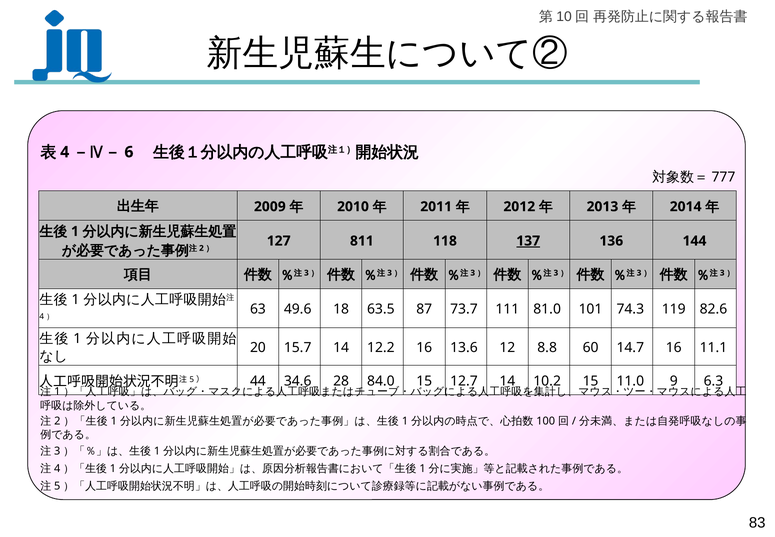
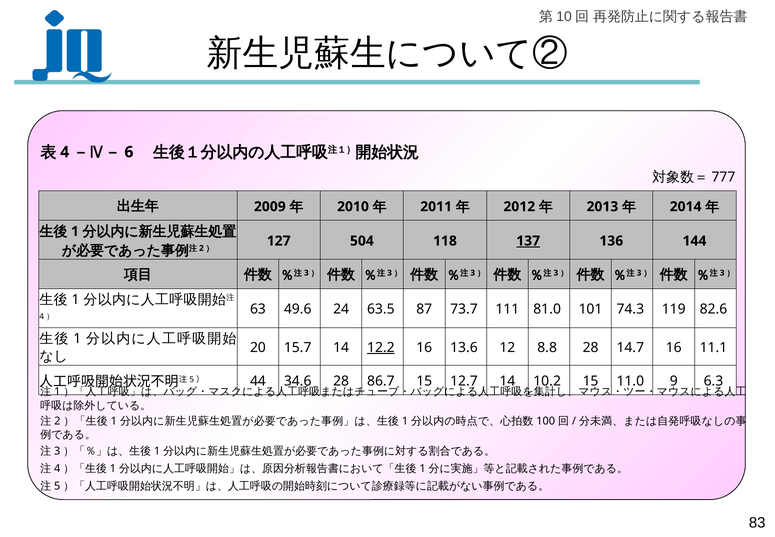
811: 811 -> 504 (362, 241)
18: 18 -> 24 (341, 309)
12.2 underline: none -> present (381, 347)
8.8 60: 60 -> 28 (591, 347)
84.0: 84.0 -> 86.7 (381, 381)
